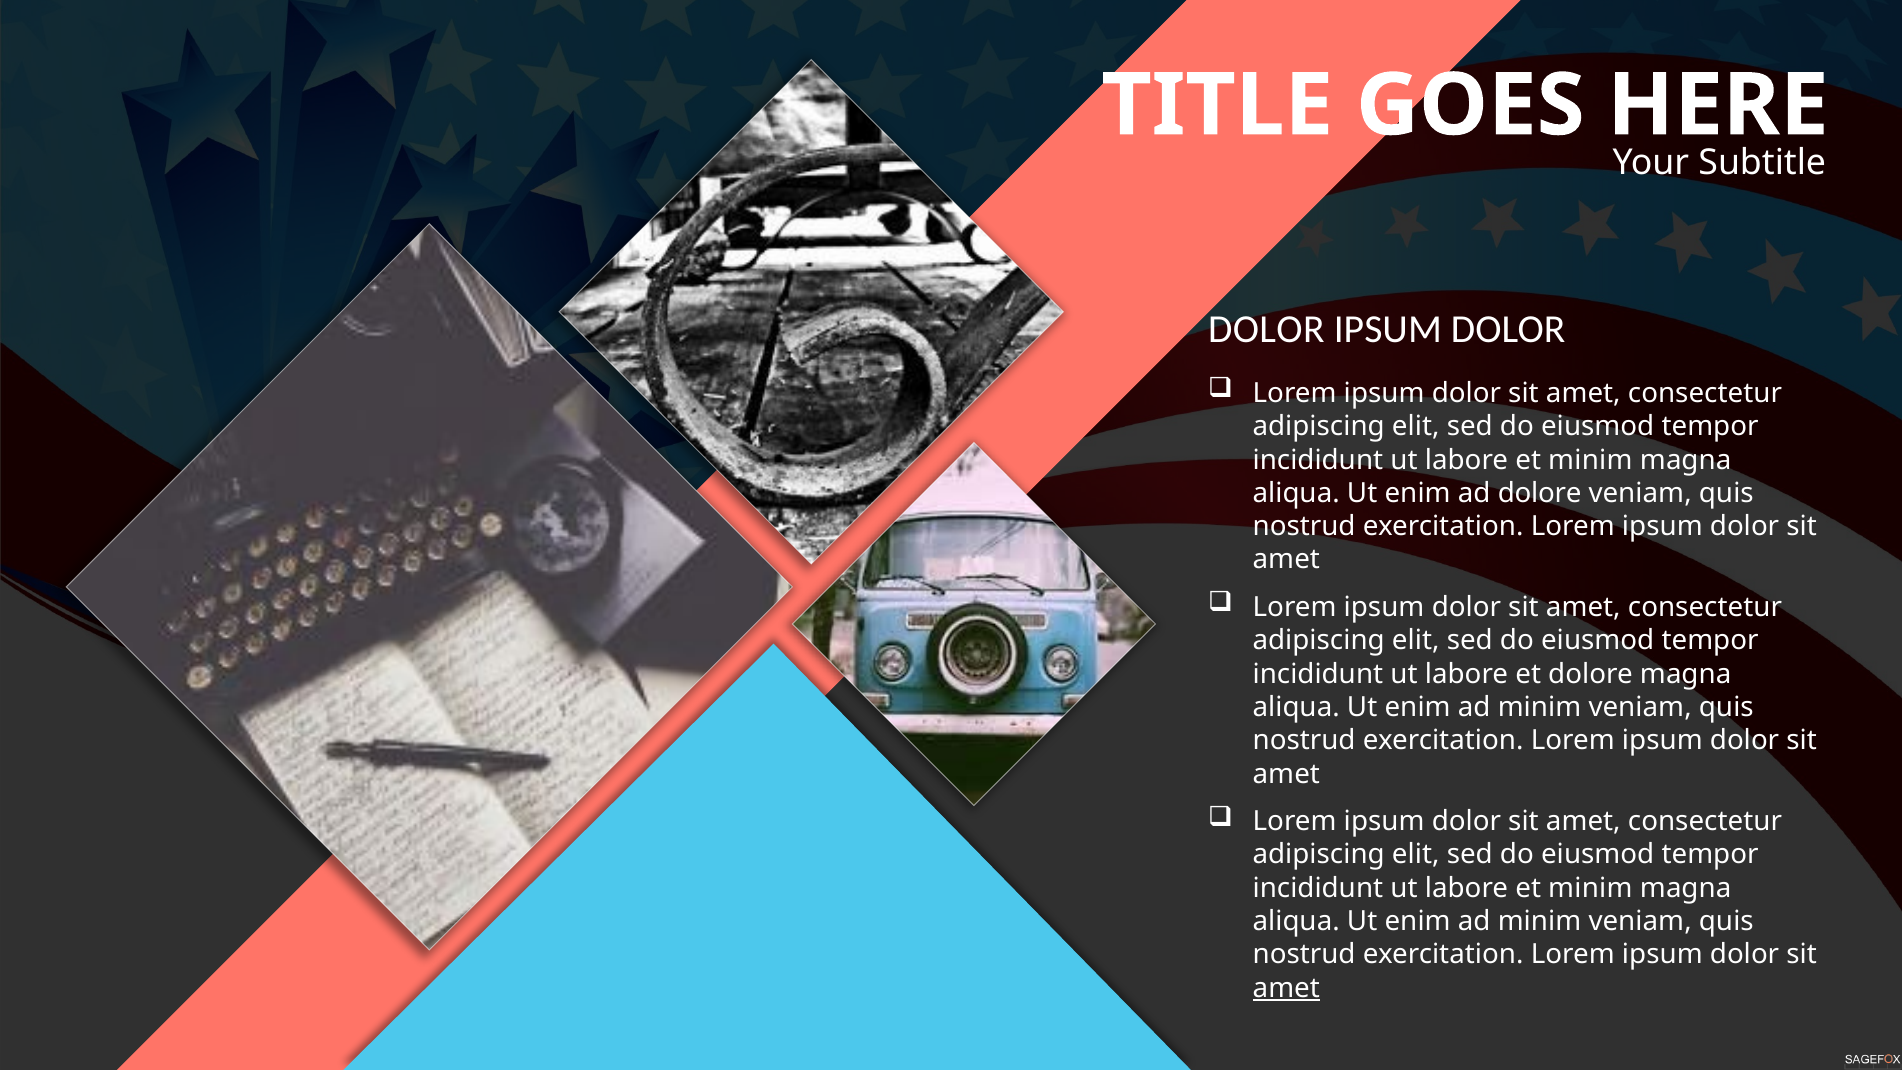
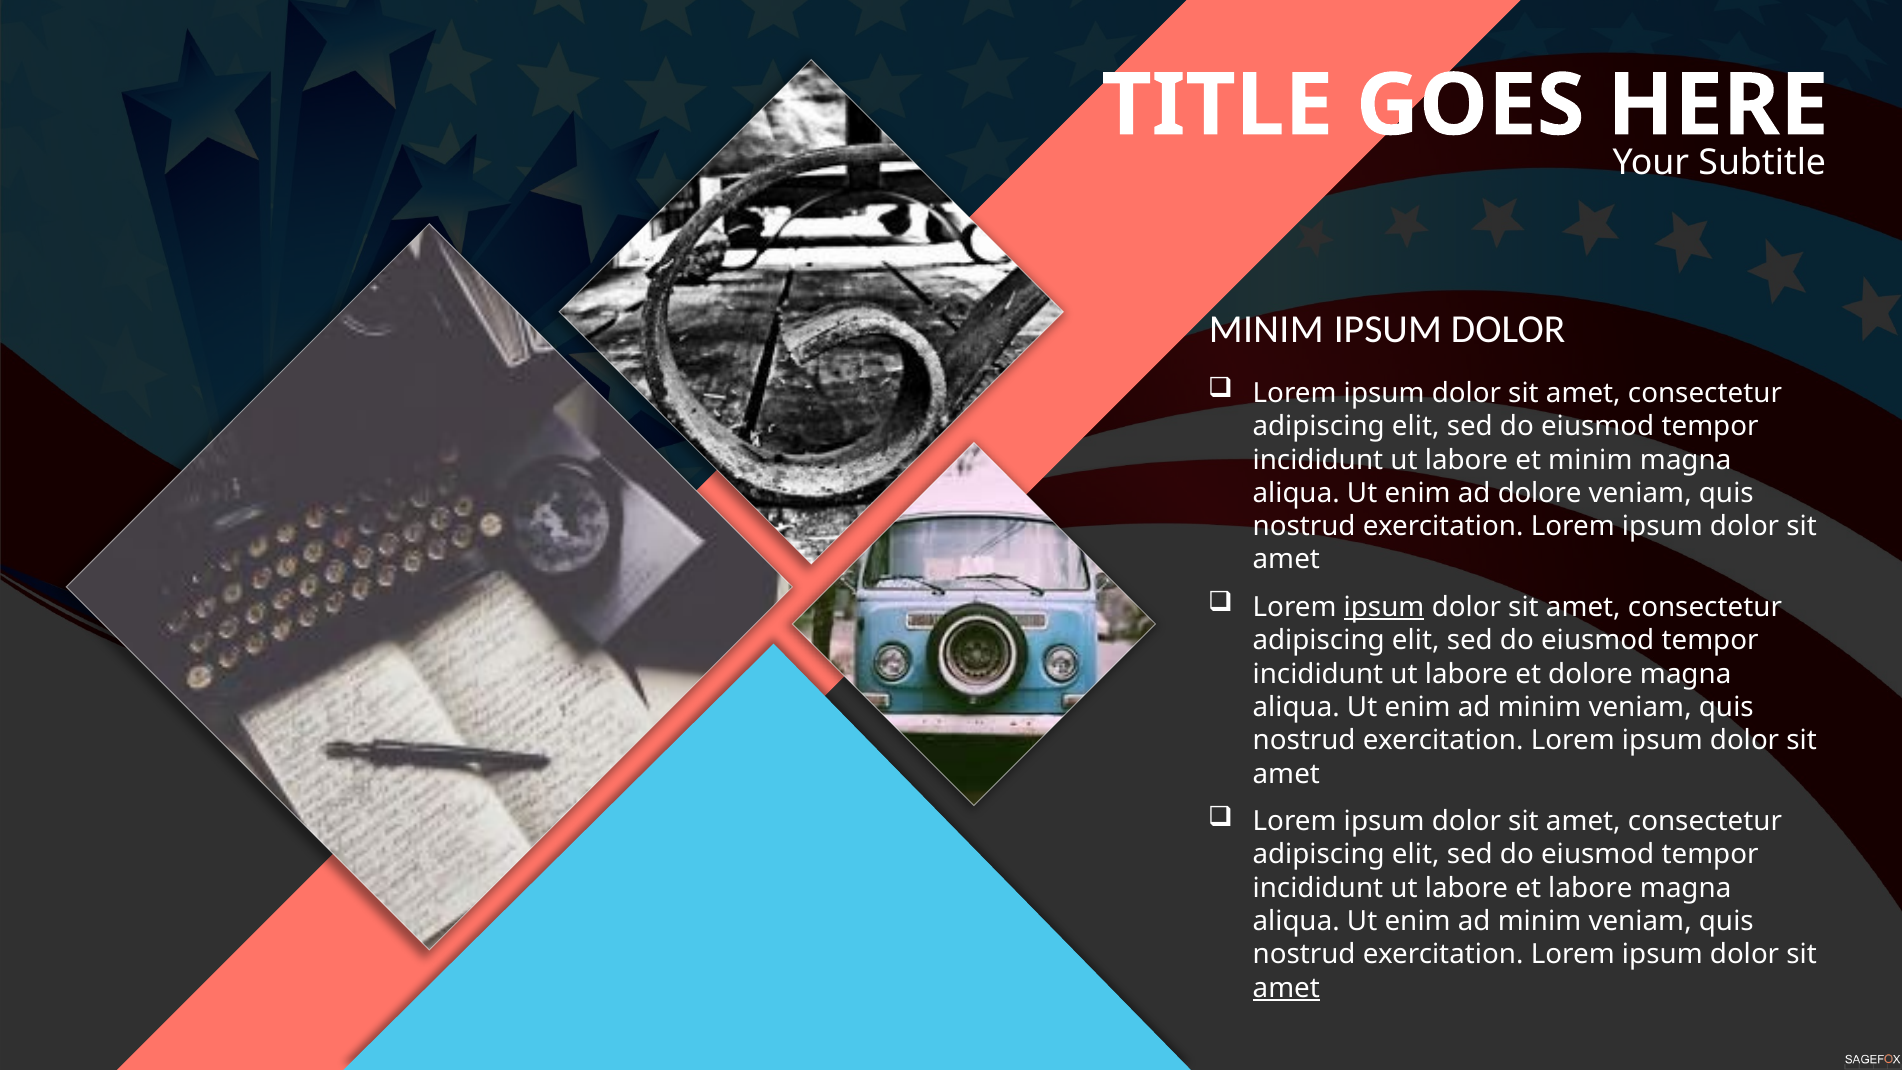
DOLOR: DOLOR -> MINIM (1266, 330)
ipsum underline: none -> present (1384, 607)
minim: minim -> labore (1590, 888)
